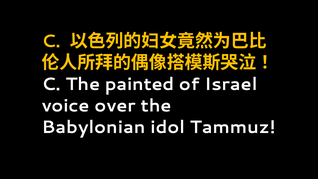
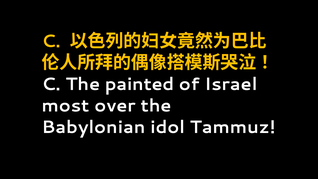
voice: voice -> most (65, 106)
